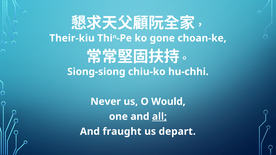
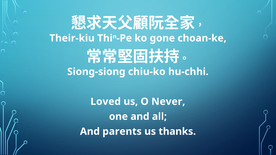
Never: Never -> Loved (106, 102)
Would: Would -> Never (168, 102)
all underline: present -> none (159, 117)
fraught: fraught -> parents (122, 132)
depart: depart -> thanks (177, 132)
